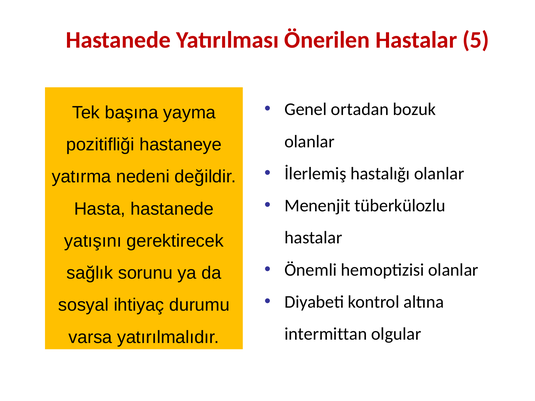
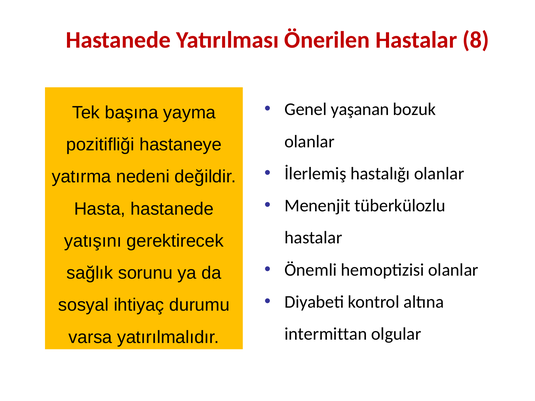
5: 5 -> 8 (476, 40)
ortadan: ortadan -> yaşanan (360, 109)
